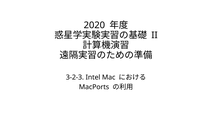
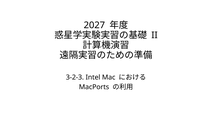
2020: 2020 -> 2027 (94, 25)
